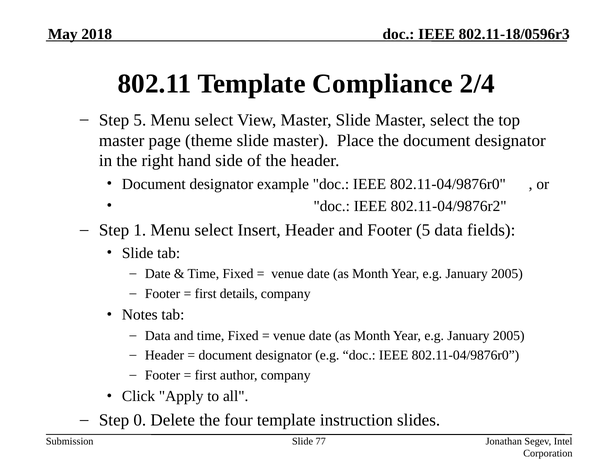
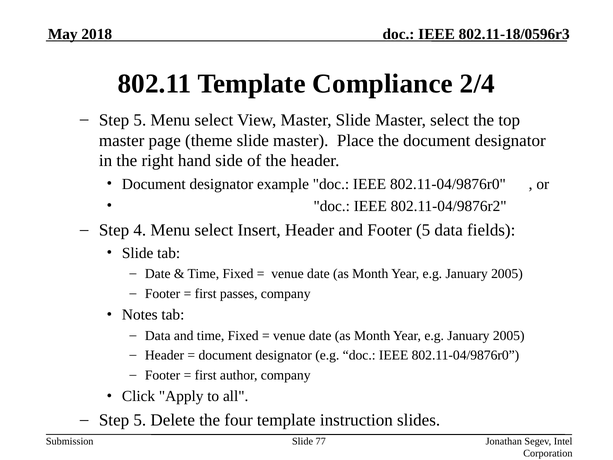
1: 1 -> 4 (140, 230)
details: details -> passes (239, 293)
0: 0 -> 5 (140, 420)
